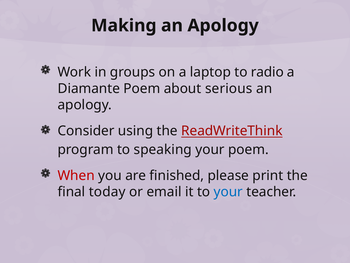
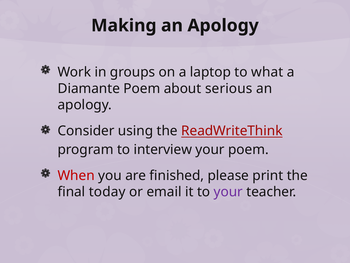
radio: radio -> what (267, 72)
speaking: speaking -> interview (163, 149)
your colour: blue -> purple (228, 192)
